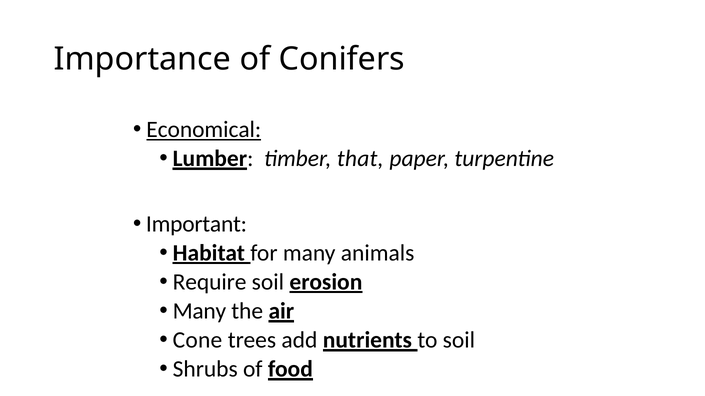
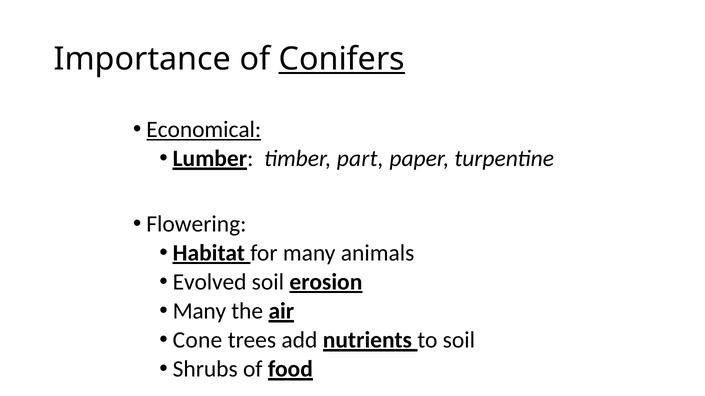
Conifers underline: none -> present (342, 59)
that: that -> part (360, 159)
Important: Important -> Flowering (196, 224)
Require: Require -> Evolved (210, 282)
